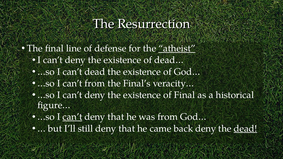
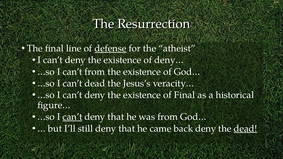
defense underline: none -> present (110, 48)
atheist underline: present -> none (177, 48)
dead…: dead… -> deny… (169, 60)
can’t dead: dead -> from (95, 72)
can’t from: from -> dead (95, 83)
Final’s: Final’s -> Jesus’s (137, 83)
